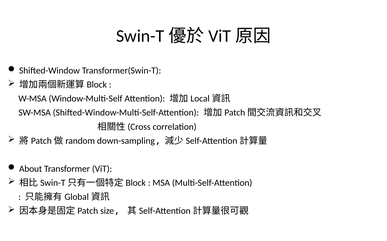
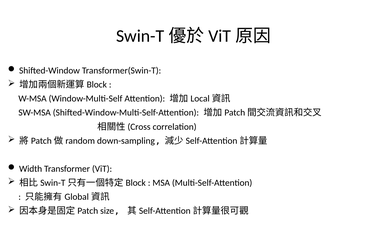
About: About -> Width (31, 169)
